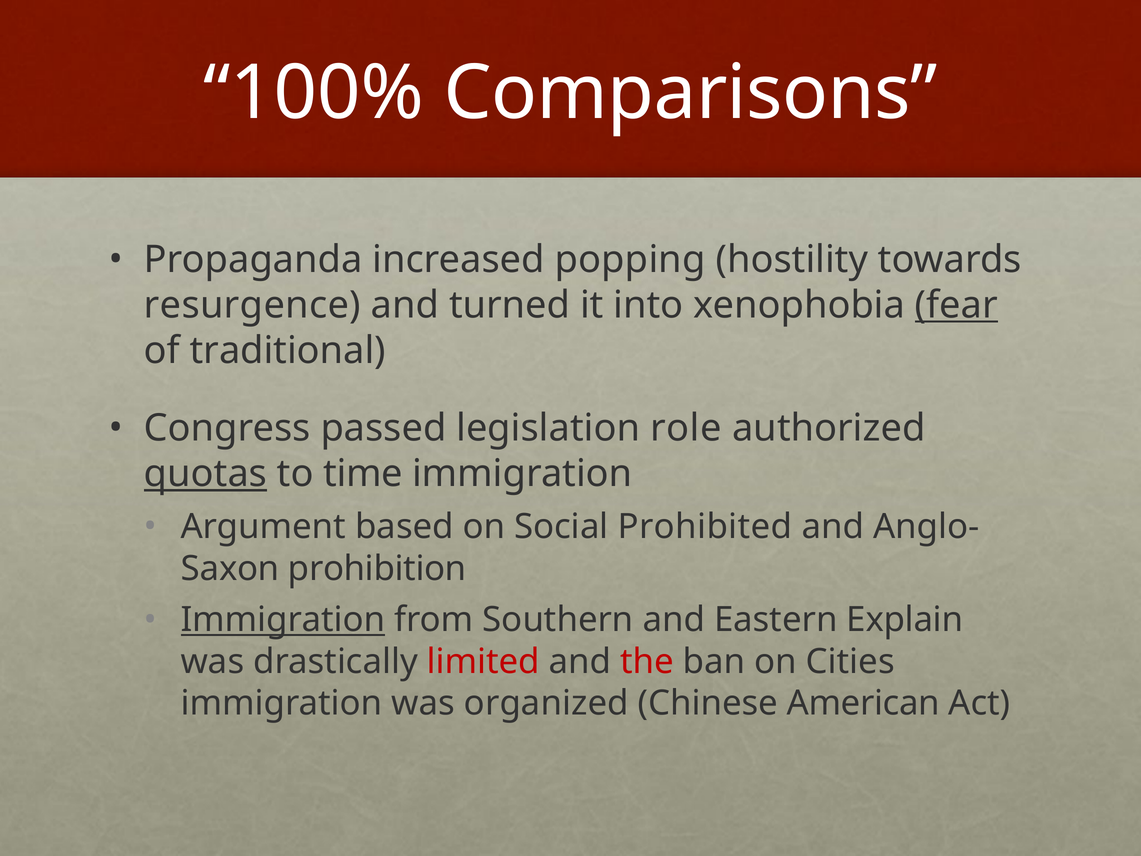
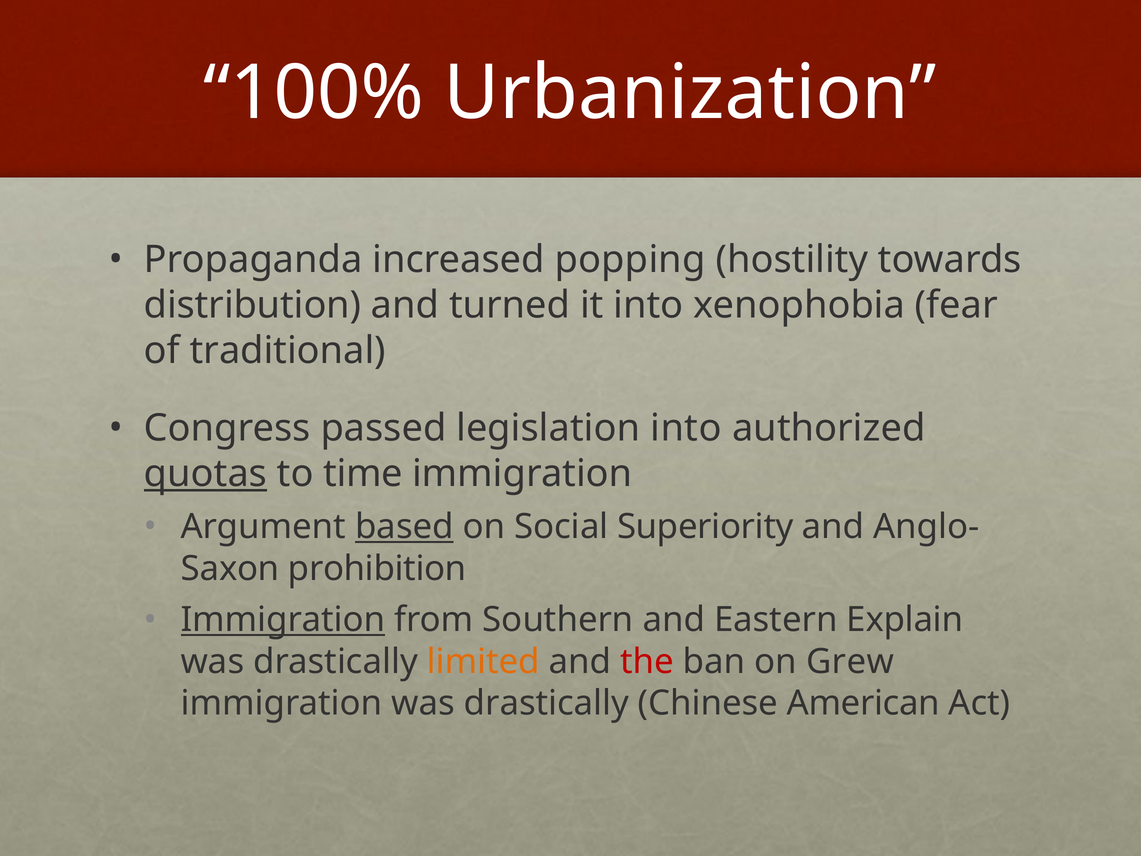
Comparisons: Comparisons -> Urbanization (690, 93)
resurgence: resurgence -> distribution (253, 305)
fear underline: present -> none (956, 305)
legislation role: role -> into (686, 428)
based underline: none -> present (404, 527)
Prohibited: Prohibited -> Superiority (705, 527)
limited colour: red -> orange (483, 662)
Cities: Cities -> Grew (850, 662)
immigration was organized: organized -> drastically (546, 703)
